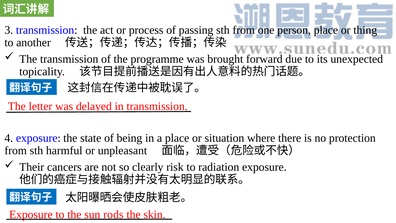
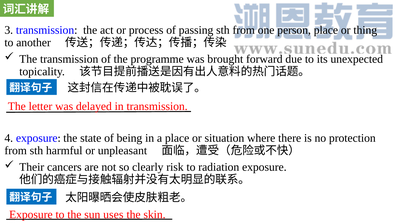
rods: rods -> uses (113, 214)
